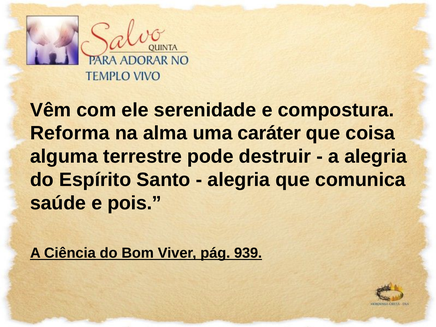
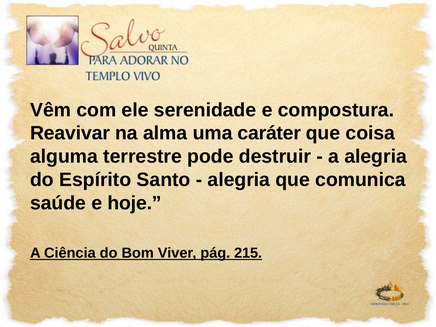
Reforma: Reforma -> Reavivar (70, 133)
pois: pois -> hoje (135, 203)
939: 939 -> 215 (248, 253)
